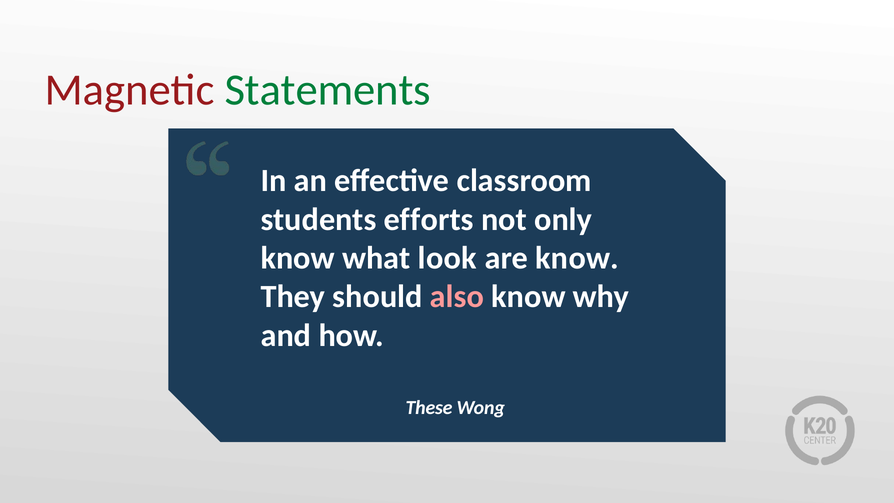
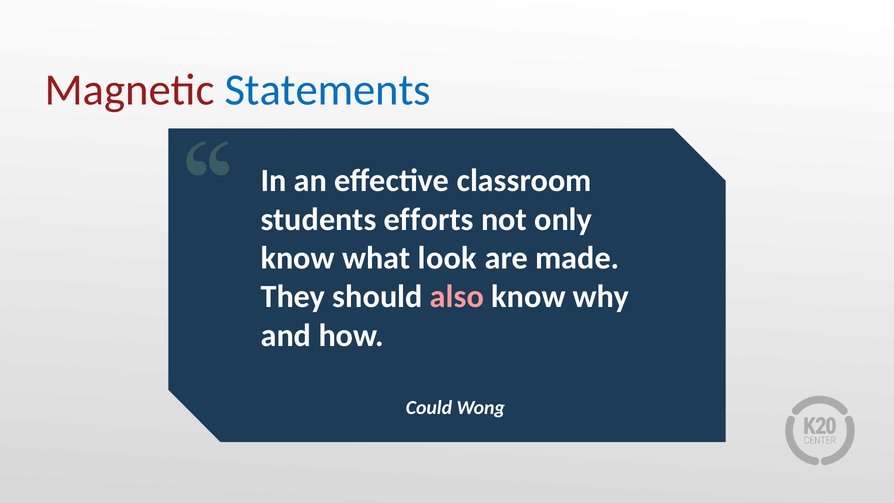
Statements colour: green -> blue (328, 90)
are know: know -> made (577, 258)
These: These -> Could (429, 408)
